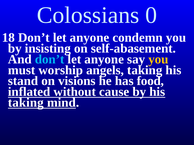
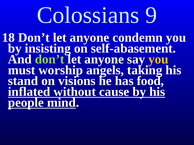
0: 0 -> 9 (151, 15)
don’t colour: light blue -> light green (50, 59)
taking: taking -> people (26, 103)
